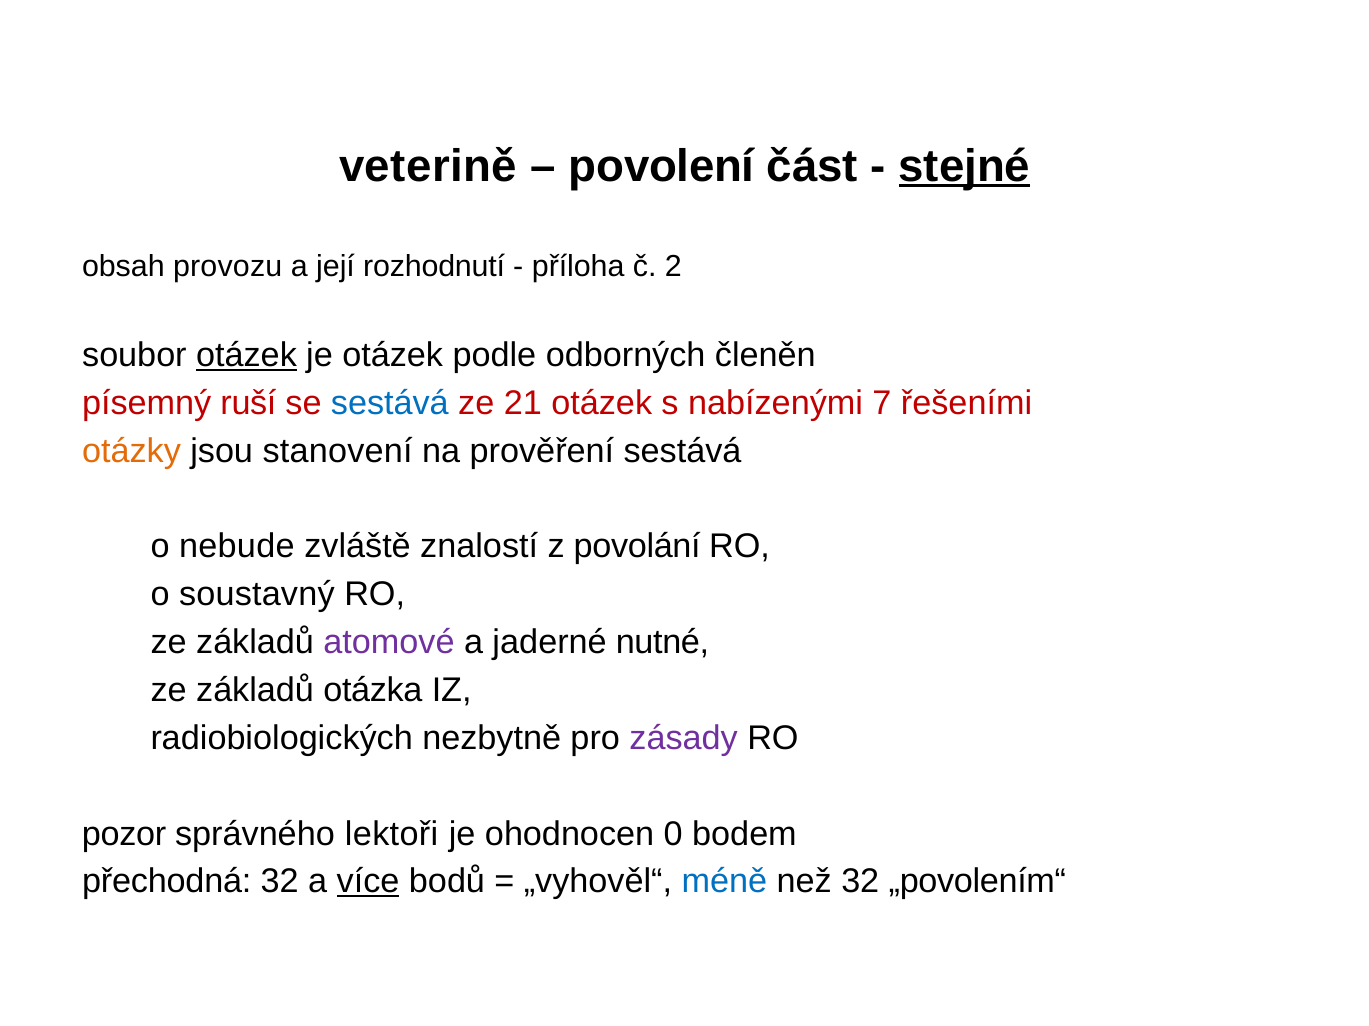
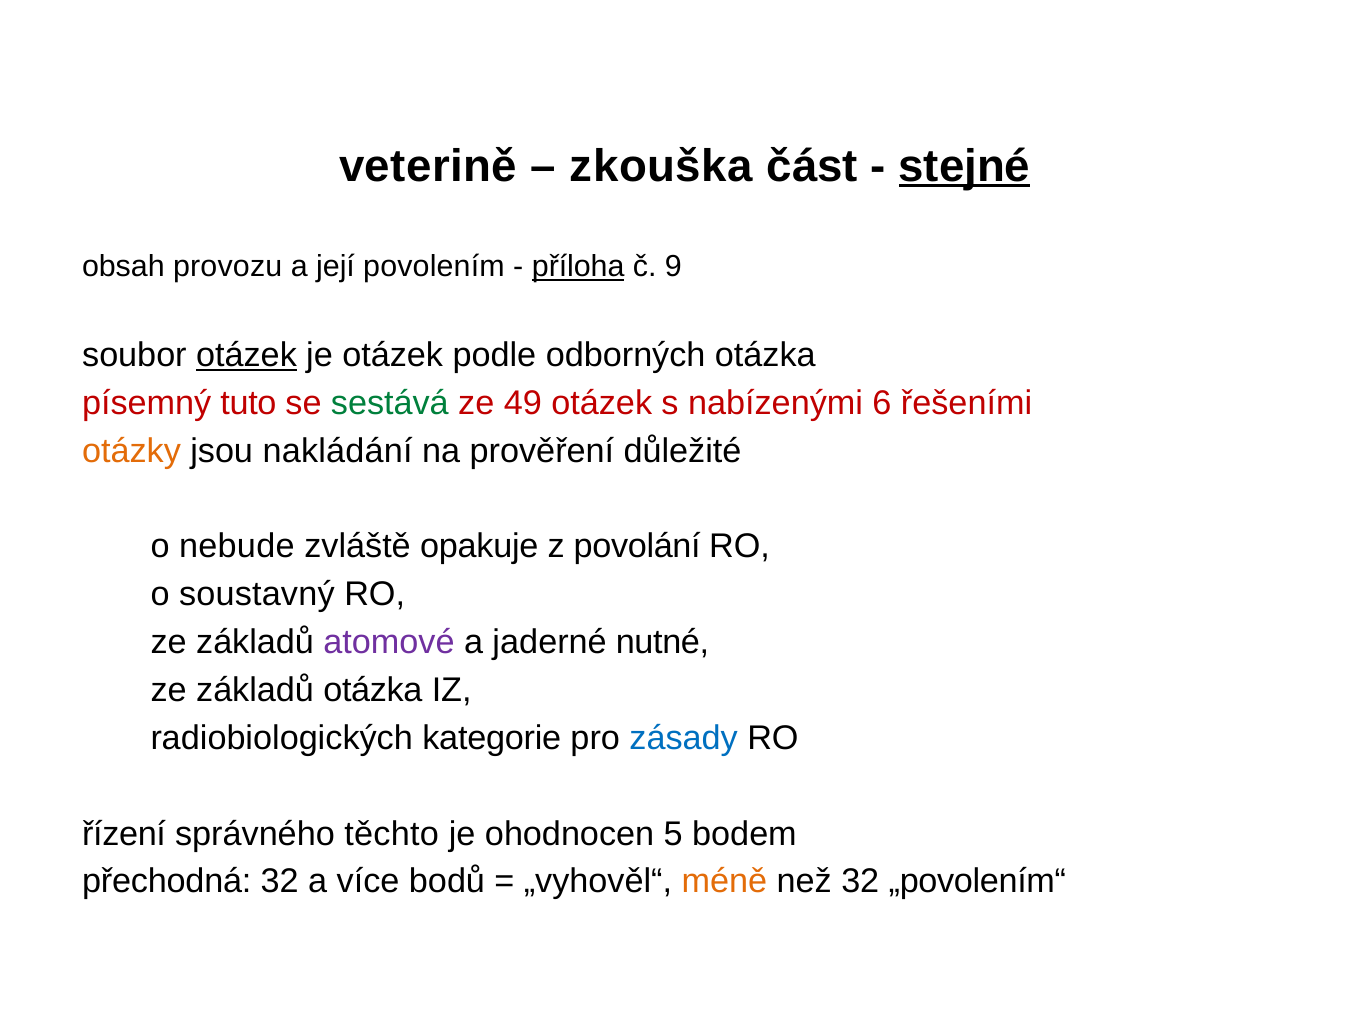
povolení: povolení -> zkouška (661, 166)
rozhodnutí: rozhodnutí -> povolením (434, 267)
příloha underline: none -> present (578, 267)
2: 2 -> 9 (673, 267)
odborných členěn: členěn -> otázka (765, 355)
ruší: ruší -> tuto (248, 403)
sestává colour: blue -> green (390, 403)
21: 21 -> 49 (523, 403)
7: 7 -> 6 (882, 403)
stanovení: stanovení -> nakládání (338, 451)
prověření sestává: sestává -> důležité (683, 451)
znalostí: znalostí -> opakuje (479, 547)
nezbytně: nezbytně -> kategorie (492, 739)
zásady colour: purple -> blue (684, 739)
pozor: pozor -> řízení (124, 834)
lektoři: lektoři -> těchto (392, 834)
0: 0 -> 5 (673, 834)
více underline: present -> none (368, 882)
méně colour: blue -> orange (724, 882)
